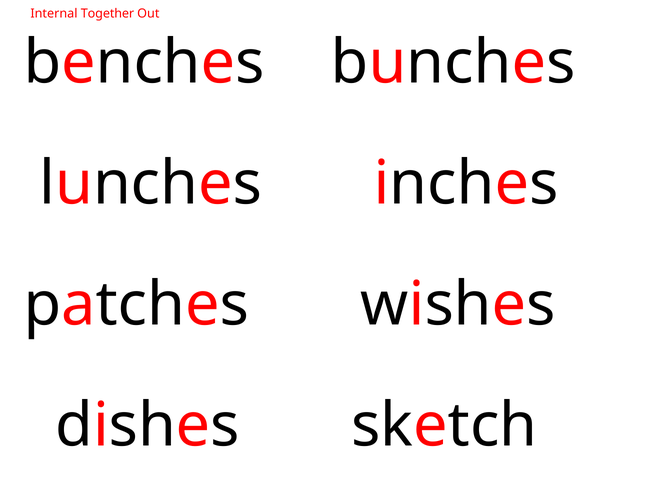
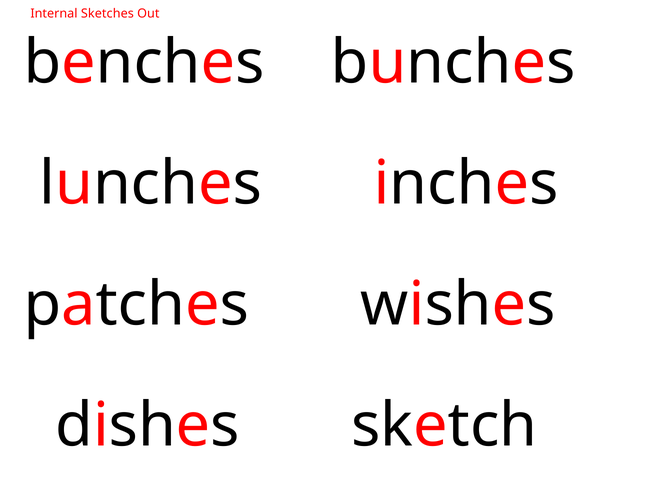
Together: Together -> Sketches (107, 14)
